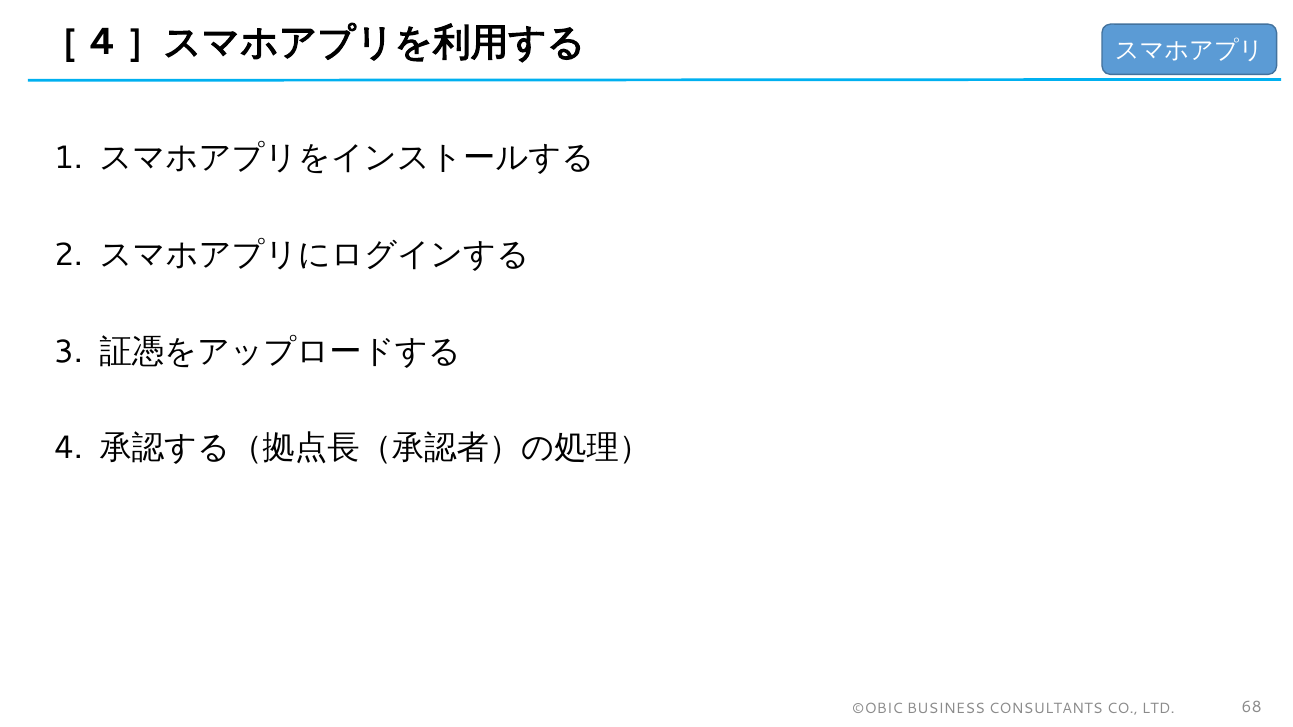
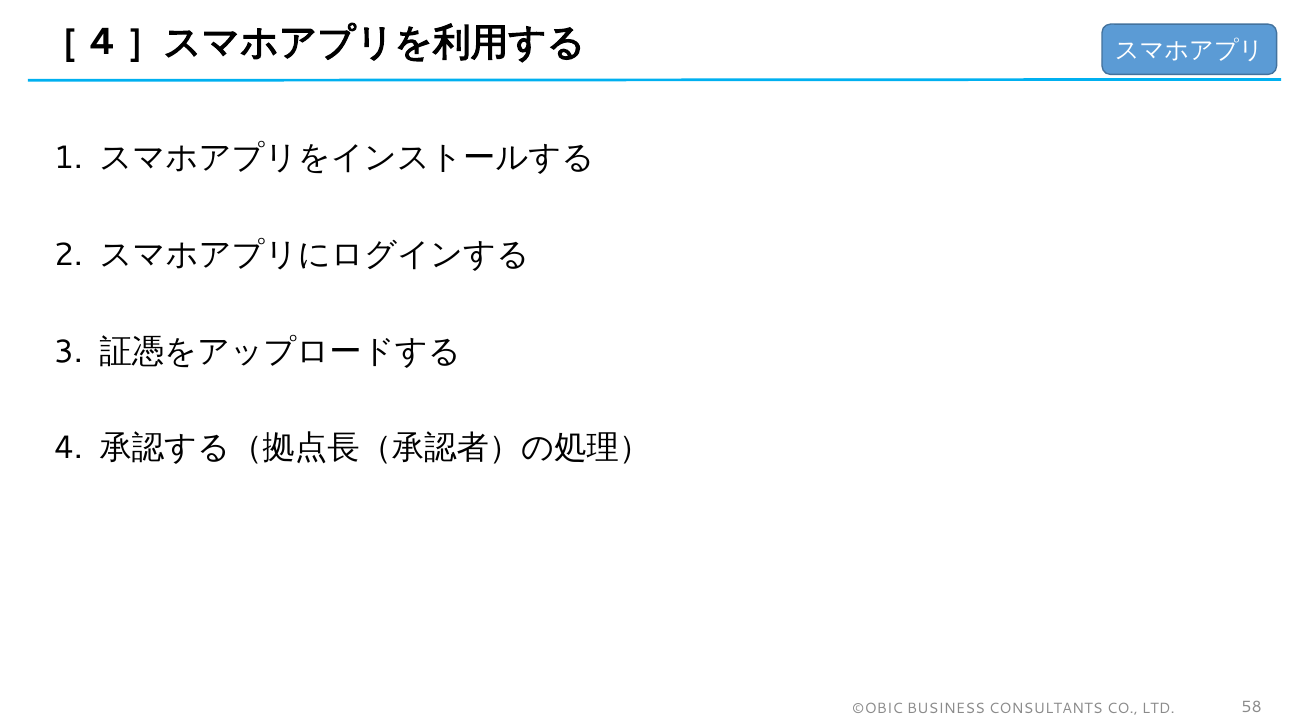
68: 68 -> 58 (1252, 707)
